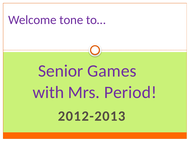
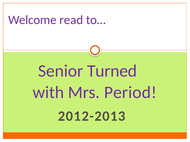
tone: tone -> read (71, 20)
Games: Games -> Turned (112, 71)
